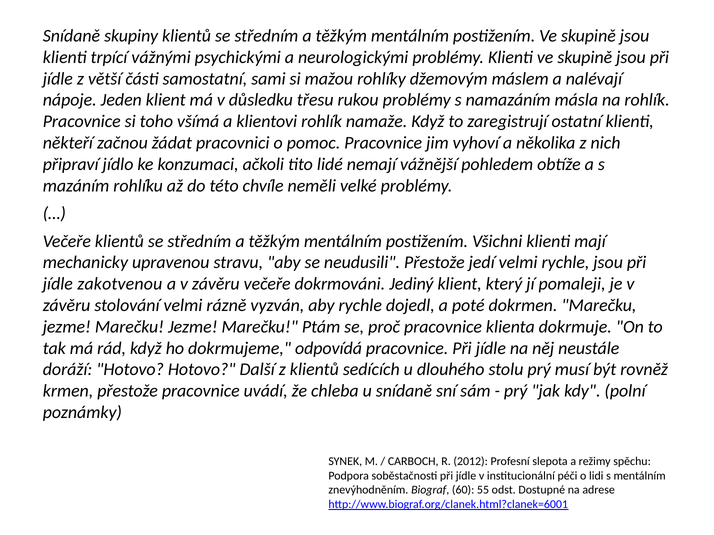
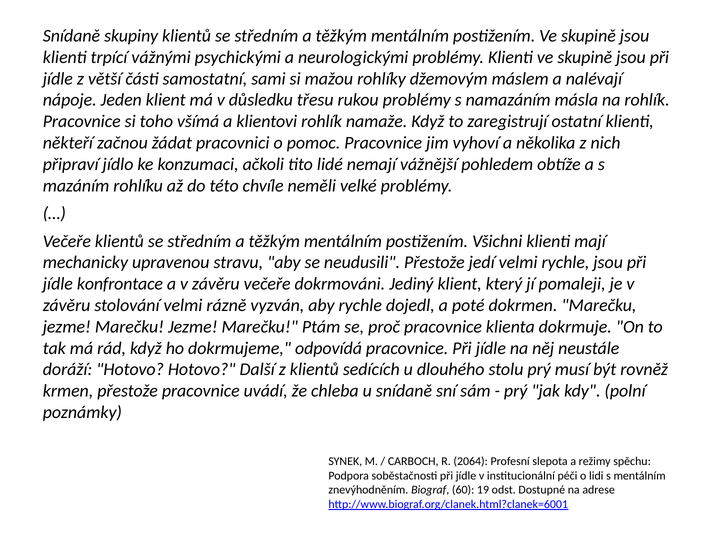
zakotvenou: zakotvenou -> konfrontace (120, 284)
2012: 2012 -> 2064 (471, 462)
55: 55 -> 19 (483, 490)
